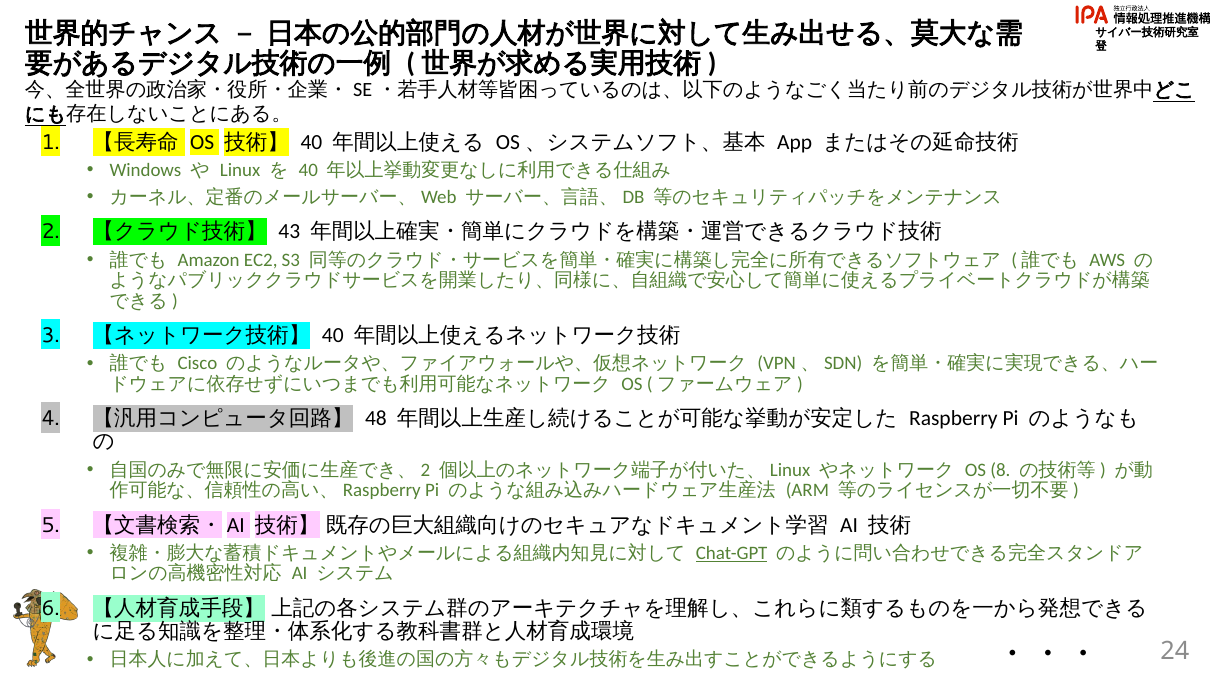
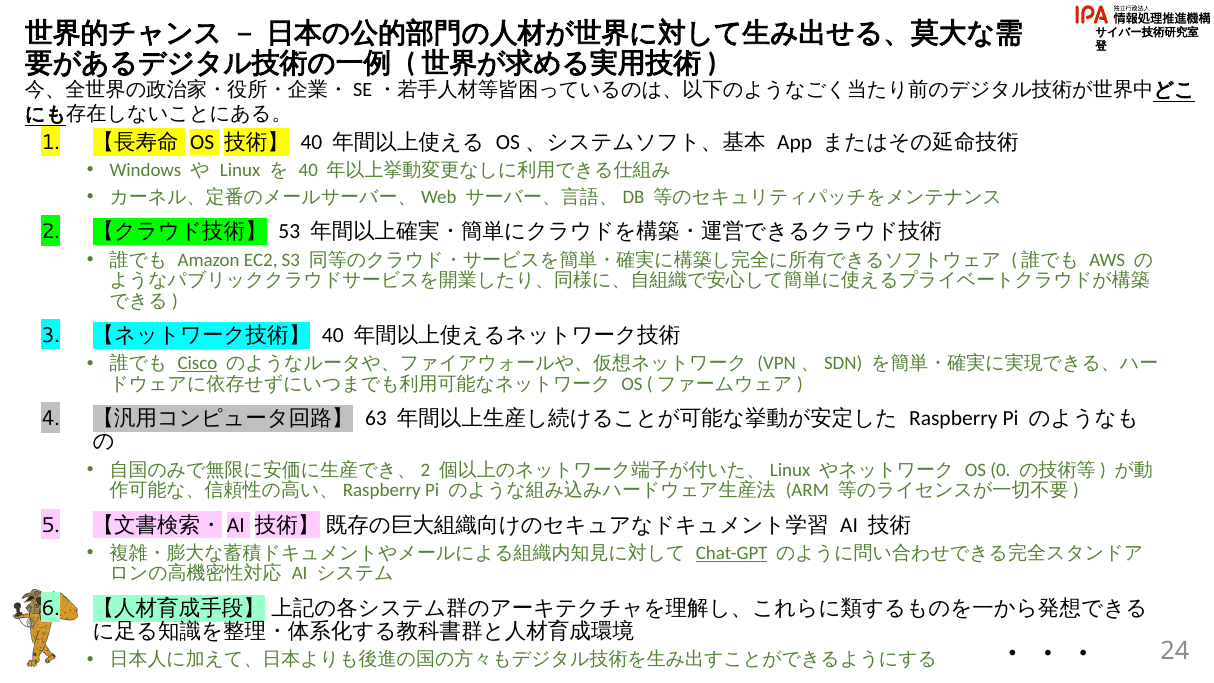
43: 43 -> 53 (289, 232)
Cisco underline: none -> present (197, 363)
48: 48 -> 63 (376, 419)
8: 8 -> 0 (1000, 470)
